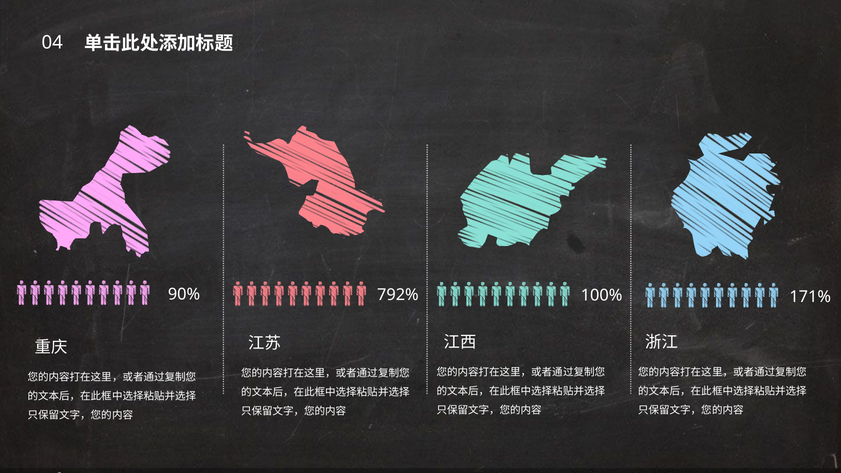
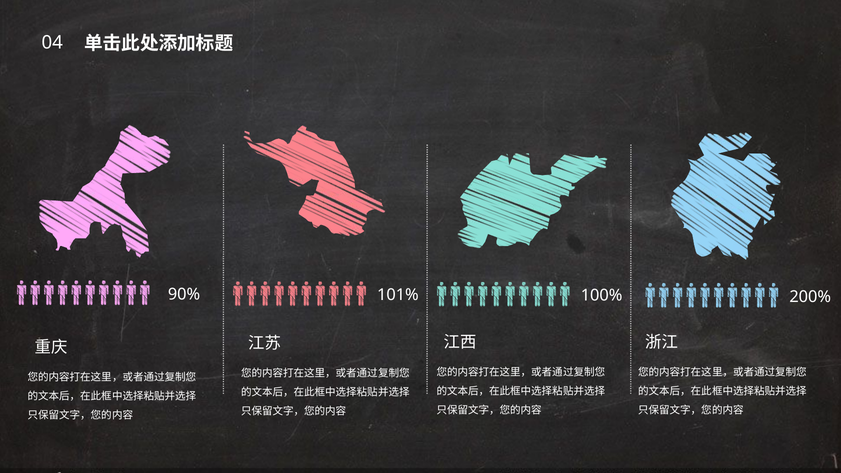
792%: 792% -> 101% (398, 295)
171%: 171% -> 200% (810, 297)
